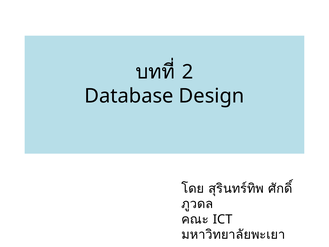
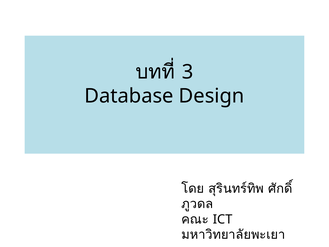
2: 2 -> 3 (188, 72)
